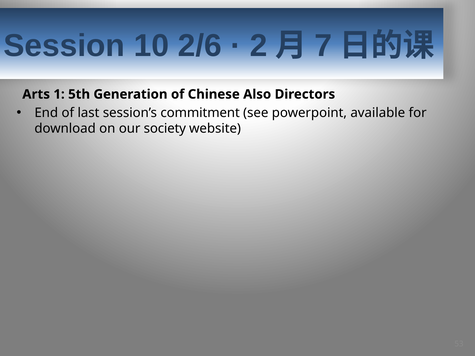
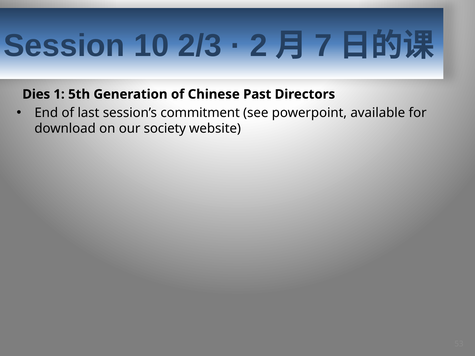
2/6: 2/6 -> 2/3 (200, 46)
Arts: Arts -> Dies (36, 94)
Also: Also -> Past (257, 94)
